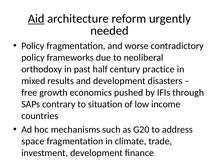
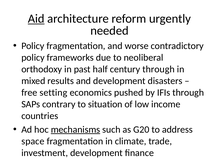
century practice: practice -> through (158, 69)
growth: growth -> setting (53, 93)
mechanisms underline: none -> present (75, 130)
